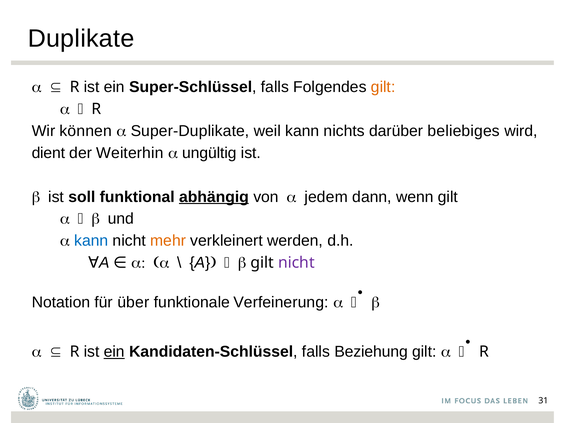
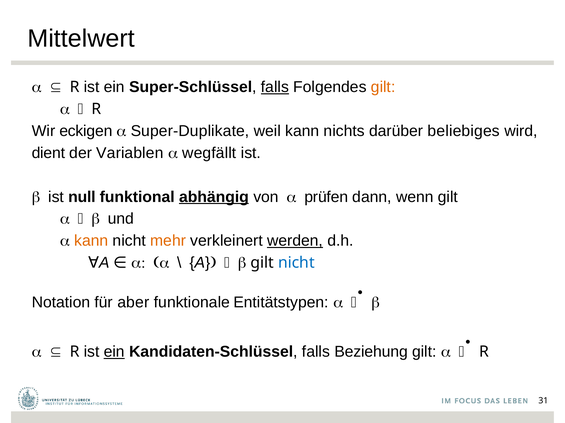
Duplikate: Duplikate -> Mittelwert (81, 38)
falls underline: none -> present (275, 87)
können: können -> eckigen (86, 131)
Weiterhin: Weiterhin -> Variablen (130, 153)
ungültig: ungültig -> wegfällt (209, 153)
soll: soll -> null (82, 197)
jedem: jedem -> prüfen (326, 197)
kann colour: blue -> orange (91, 241)
werden underline: none -> present (295, 241)
nicht colour: purple -> blue (296, 263)
über: über -> aber (133, 303)
Verfeinerung: Verfeinerung -> Entitätstypen (281, 303)
